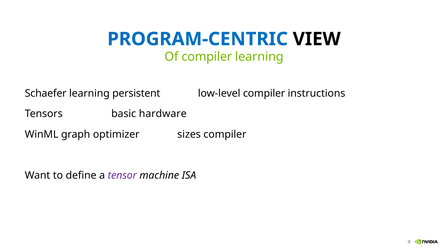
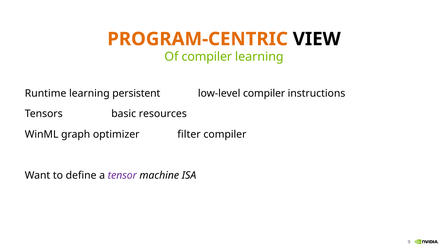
PROGRAM-CENTRIC colour: blue -> orange (198, 39)
Schaefer: Schaefer -> Runtime (46, 93)
hardware: hardware -> resources (163, 114)
sizes: sizes -> filter (189, 134)
